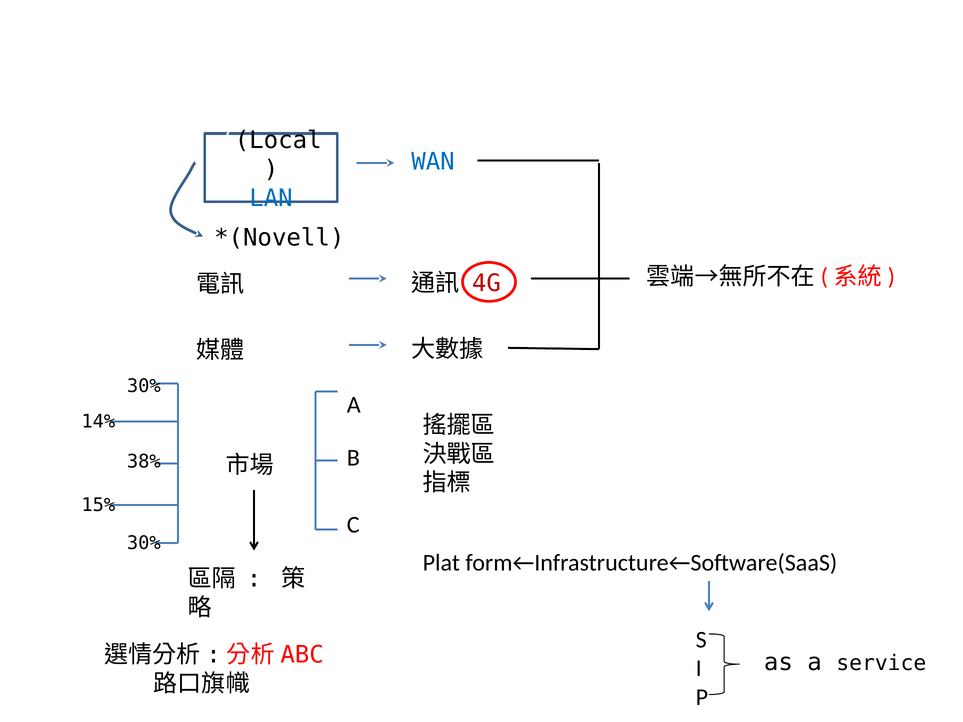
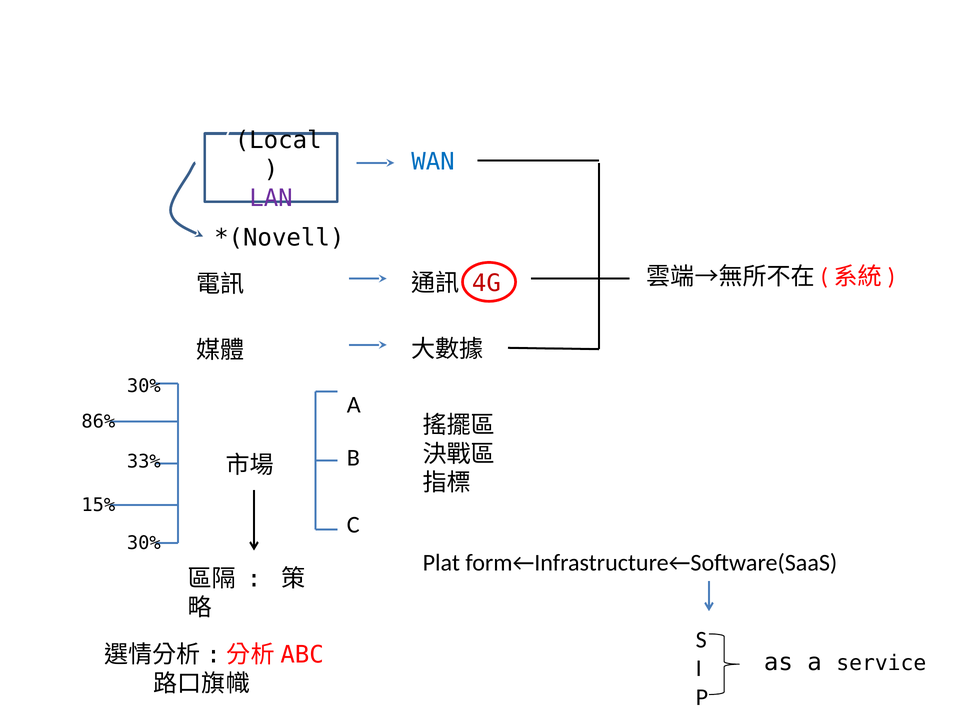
LAN colour: blue -> purple (271, 198)
14%: 14% -> 86% (98, 422)
38%: 38% -> 33% (144, 462)
